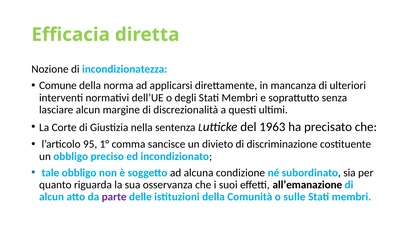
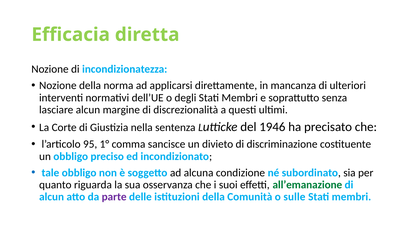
Comune: Comune -> Nozione (58, 86)
1963: 1963 -> 1946 (272, 127)
all’emanazione colour: black -> green (307, 185)
